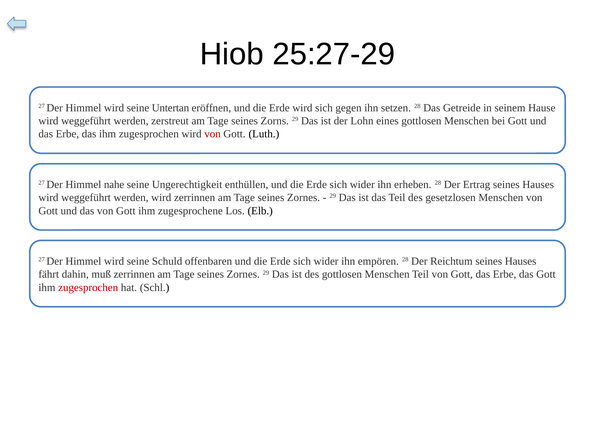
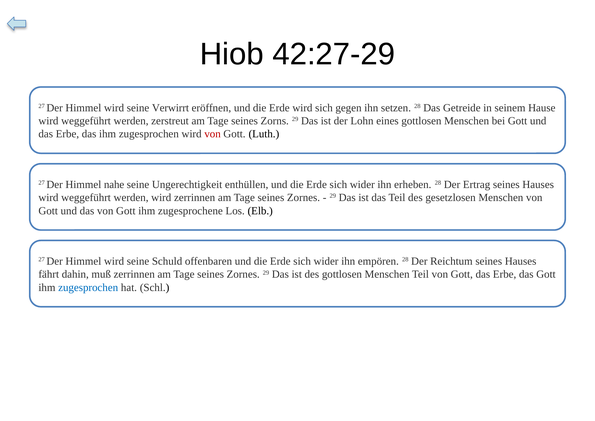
25:27-29: 25:27-29 -> 42:27-29 (334, 54)
Untertan: Untertan -> Verwirrt (170, 108)
zugesprochen colour: red -> blue (88, 287)
